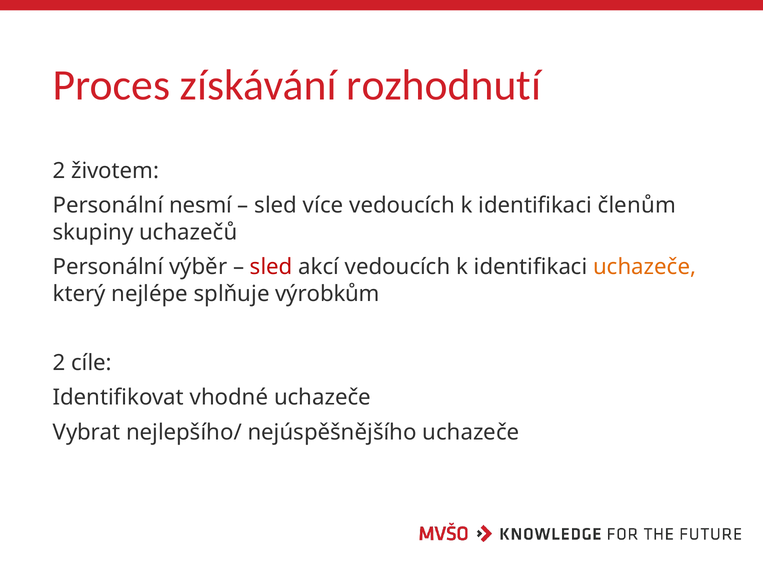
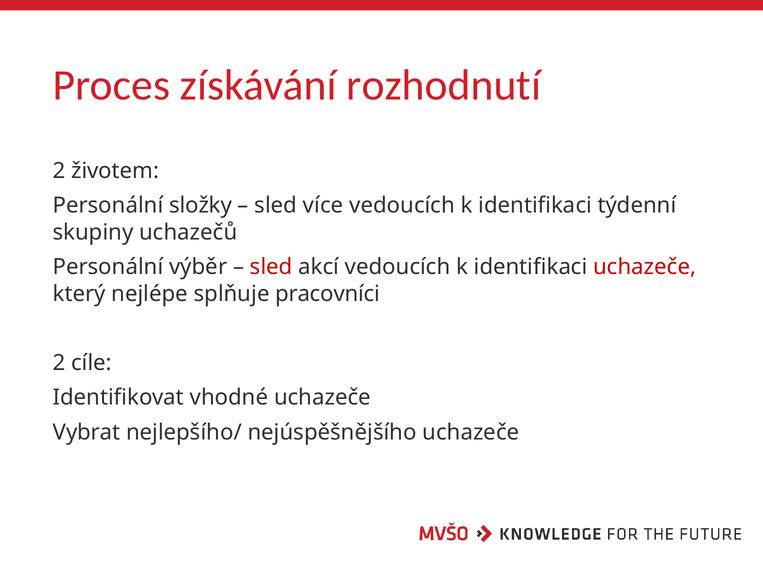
nesmí: nesmí -> složky (200, 206)
členům: členům -> týdenní (637, 206)
uchazeče colour: orange -> red (645, 267)
výrobkům: výrobkům -> pracovníci (328, 294)
